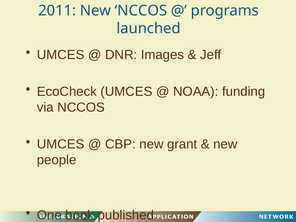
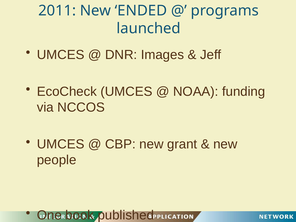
New NCCOS: NCCOS -> ENDED (141, 11)
